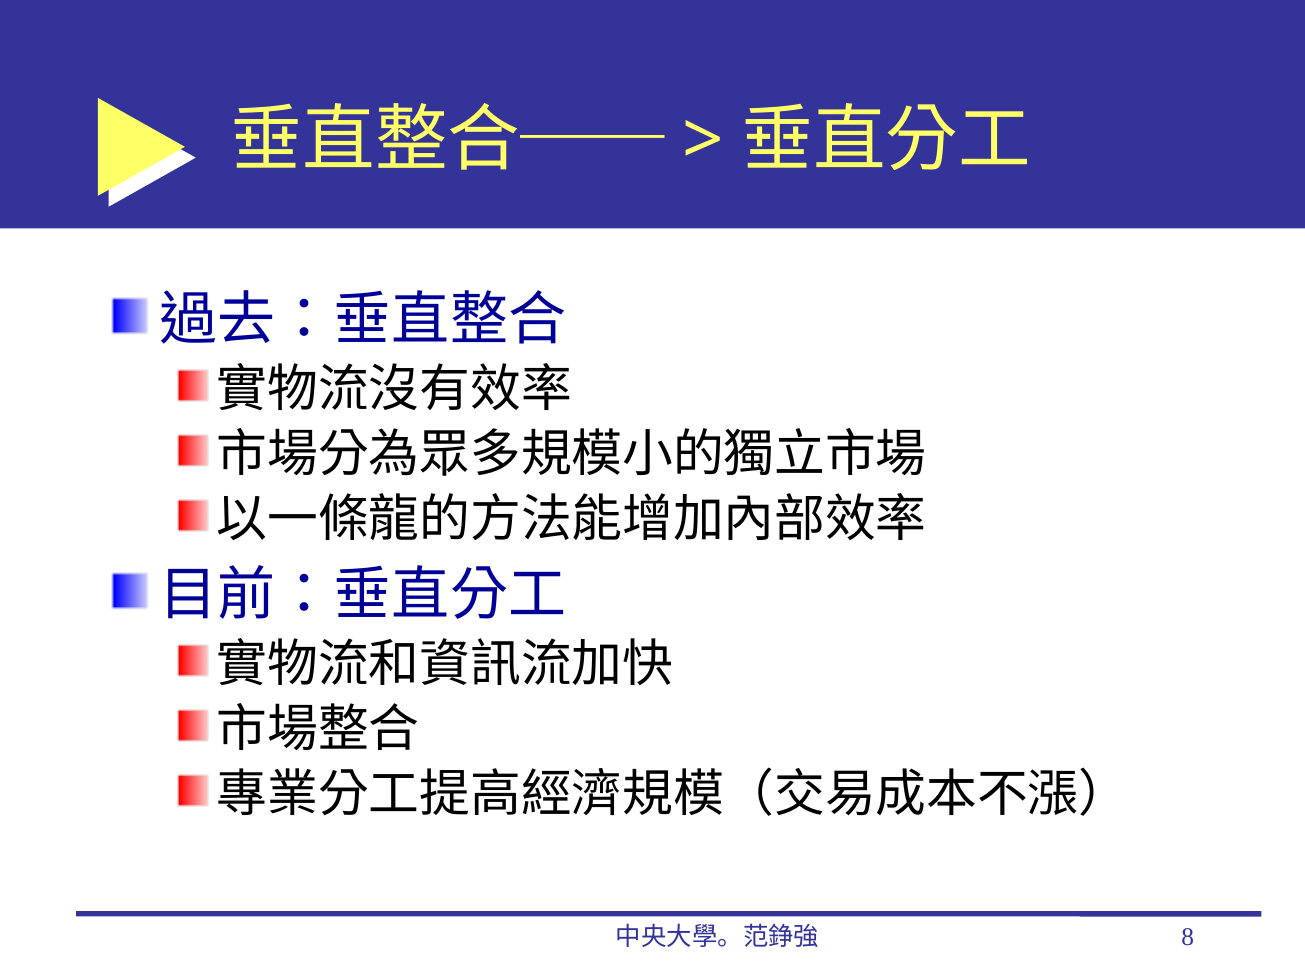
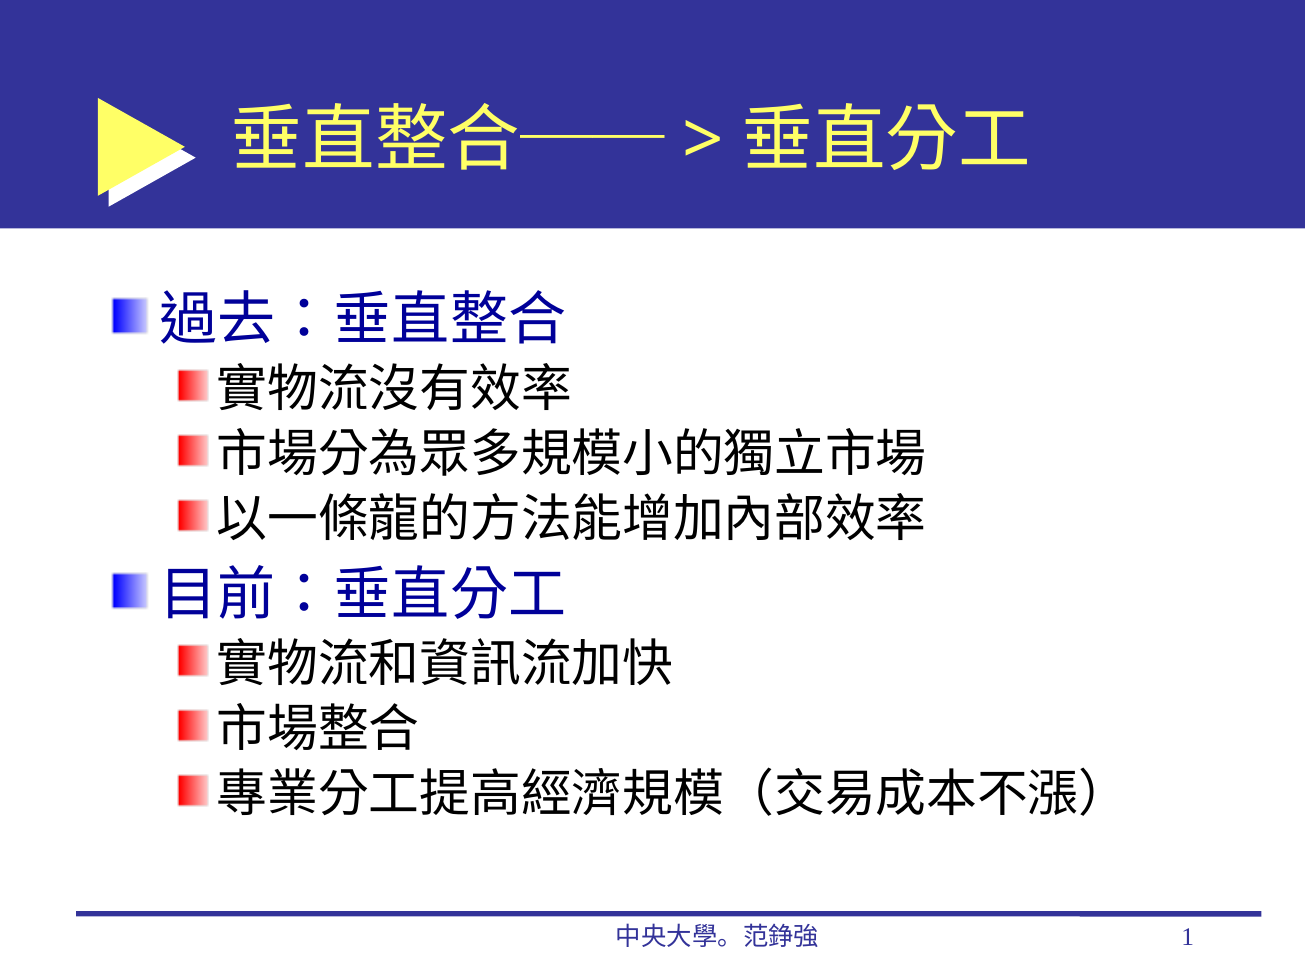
8: 8 -> 1 (1188, 937)
